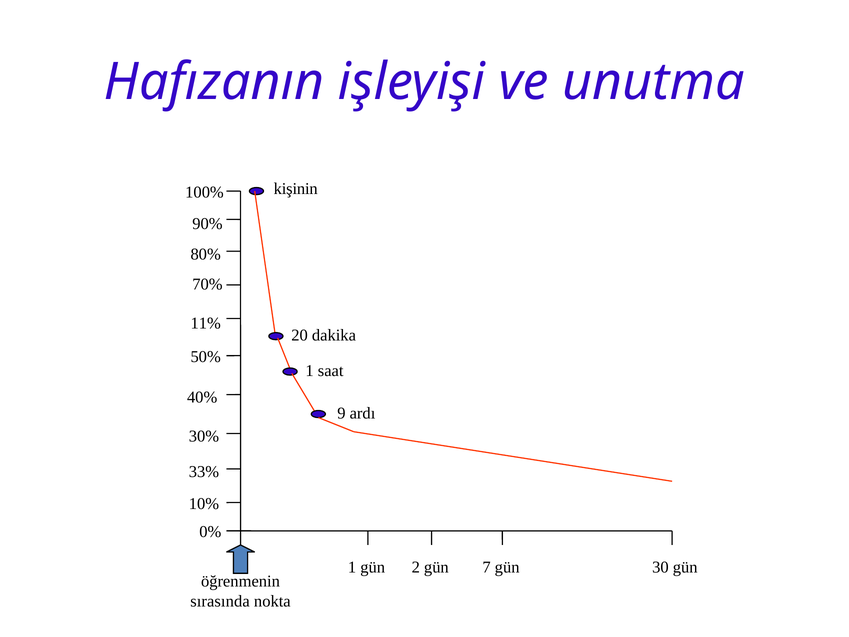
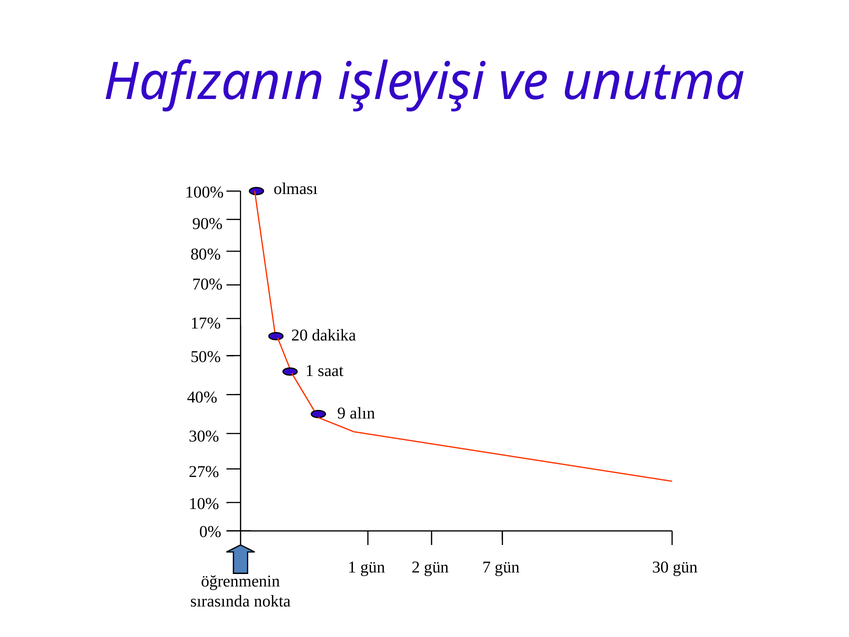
kişinin: kişinin -> olması (296, 189)
11%: 11% -> 17% (206, 323)
ardı: ardı -> alın (362, 413)
33%: 33% -> 27% (204, 472)
